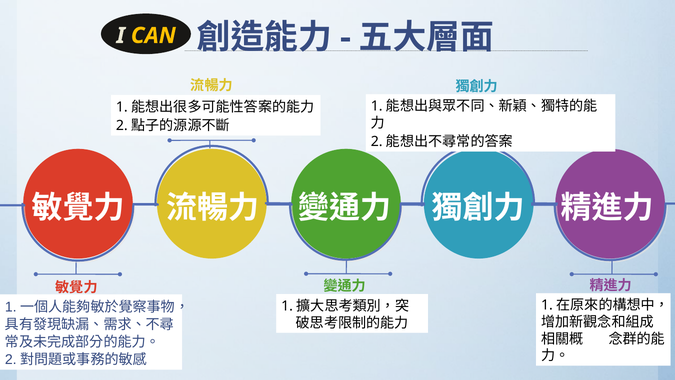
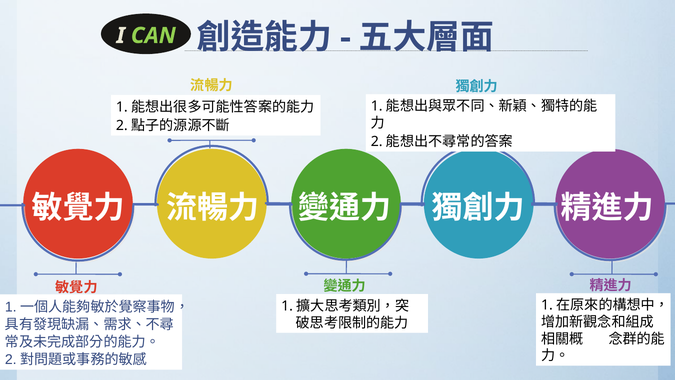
CAN colour: yellow -> light green (153, 36)
